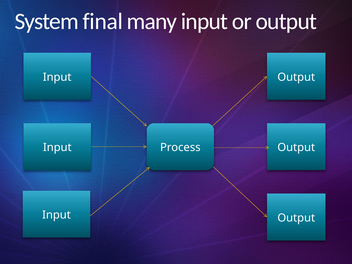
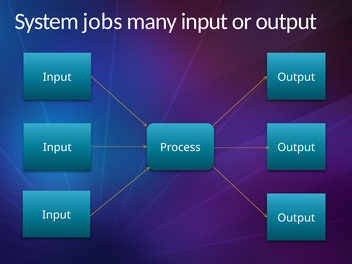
final: final -> jobs (103, 21)
